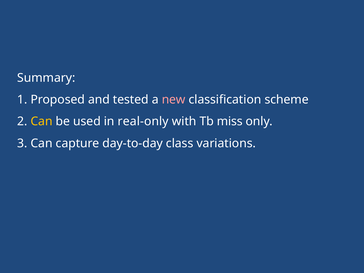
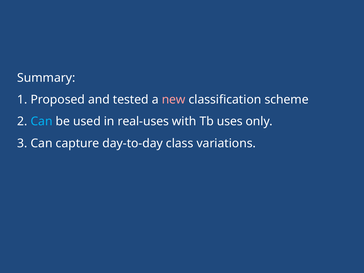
Can colour: yellow -> light blue (42, 121)
real-only: real-only -> real-uses (143, 121)
miss: miss -> uses (230, 121)
